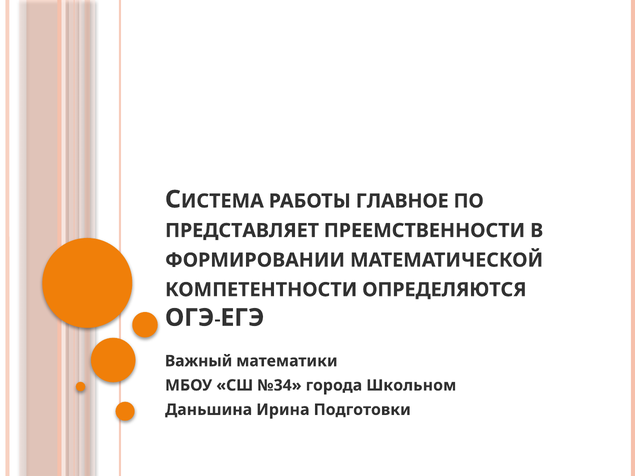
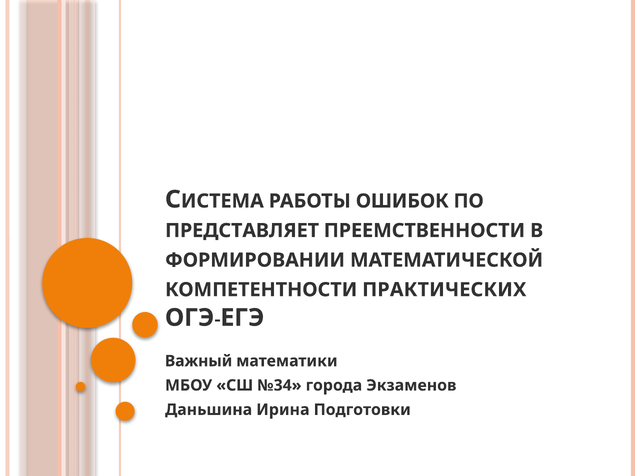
ГЛАВНОЕ: ГЛАВНОЕ -> ОШИБОК (402, 201)
ОПРЕДЕЛЯЮТСЯ: ОПРЕДЕЛЯЮТСЯ -> ПРАКТИЧЕСКИХ (444, 290)
Школьном: Школьном -> Экзаменов (411, 386)
